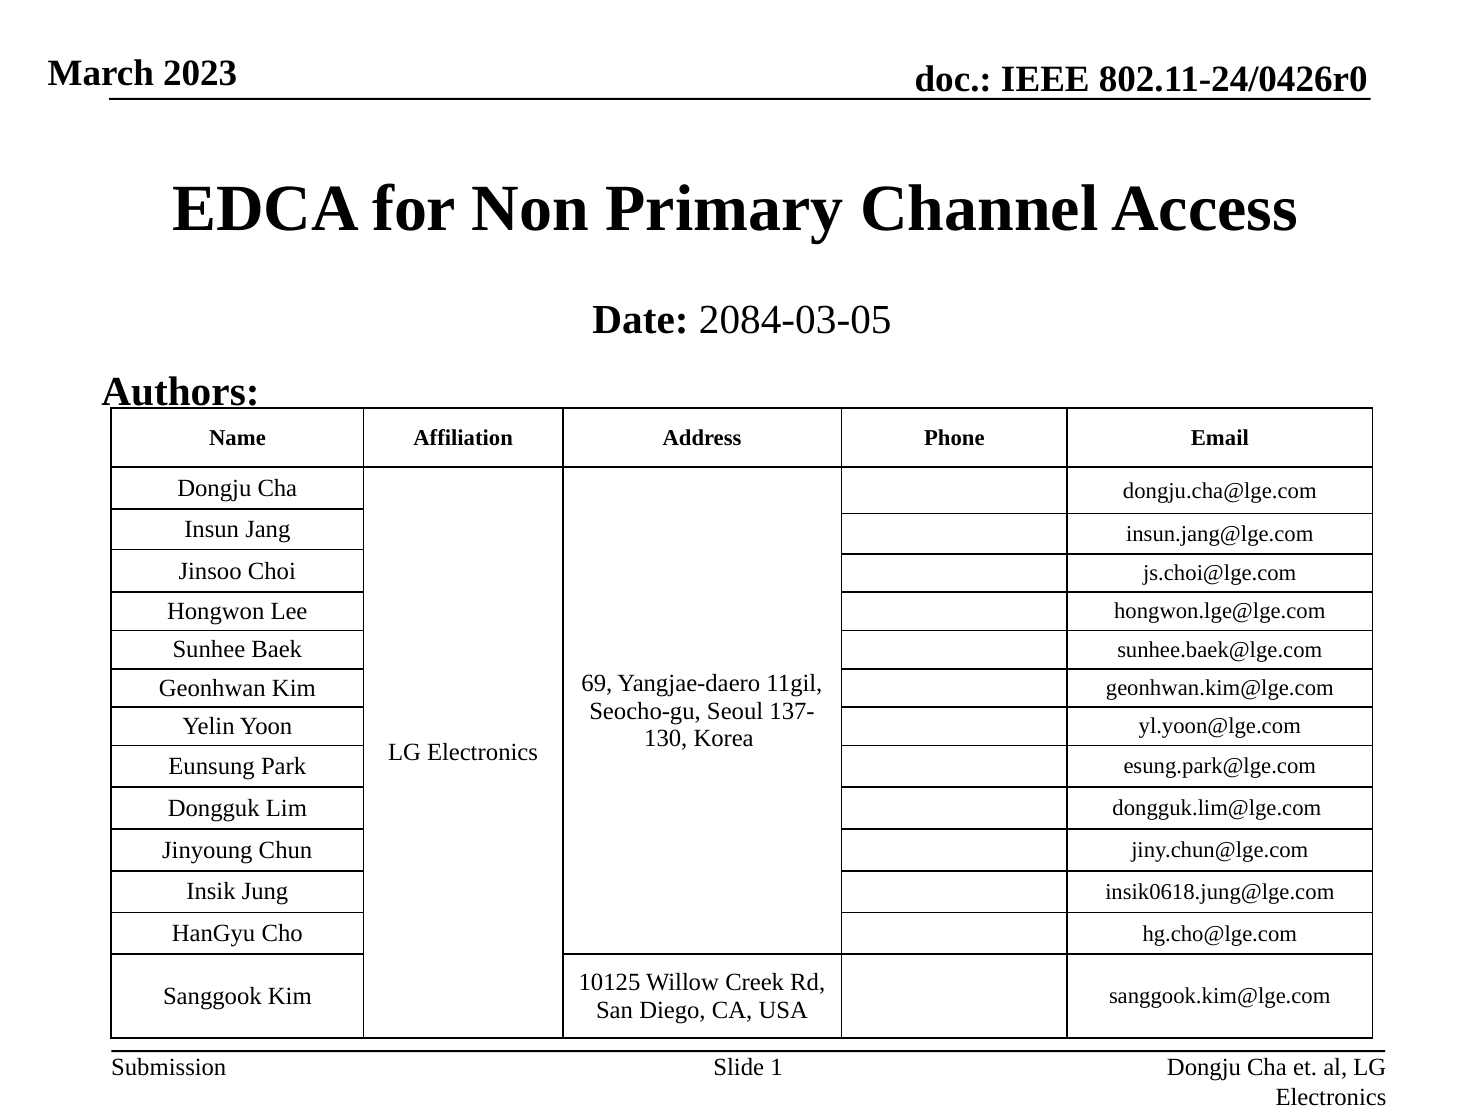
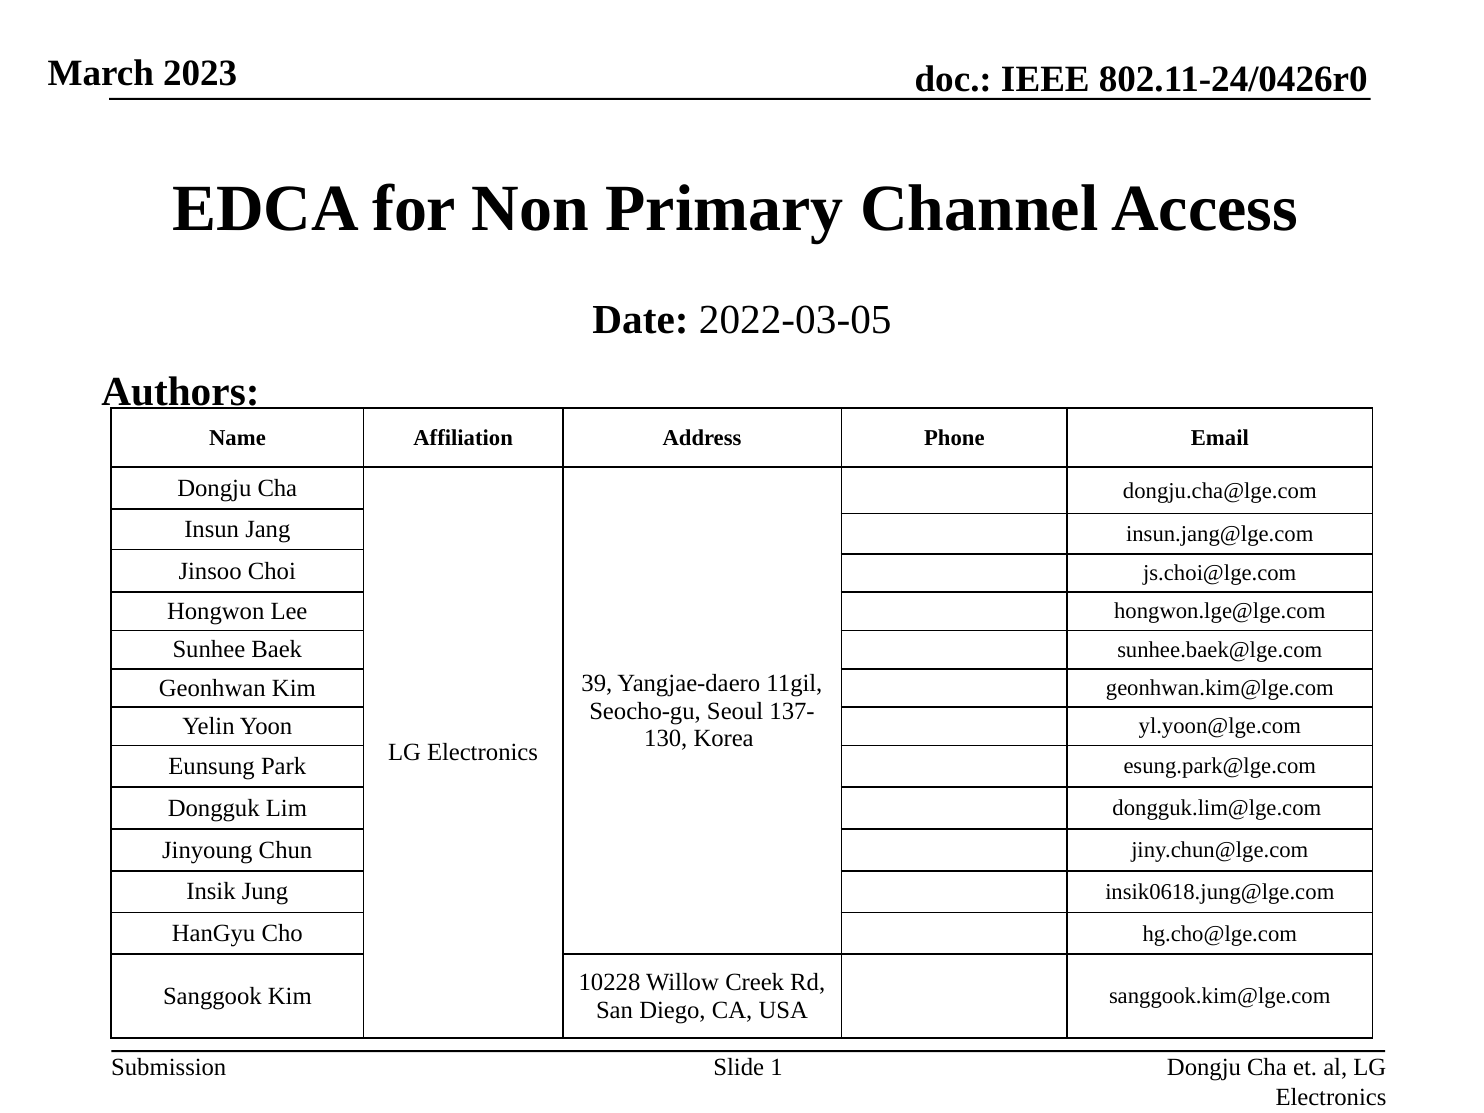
2084-03-05: 2084-03-05 -> 2022-03-05 (795, 320)
69: 69 -> 39 (597, 683)
10125: 10125 -> 10228 (610, 983)
